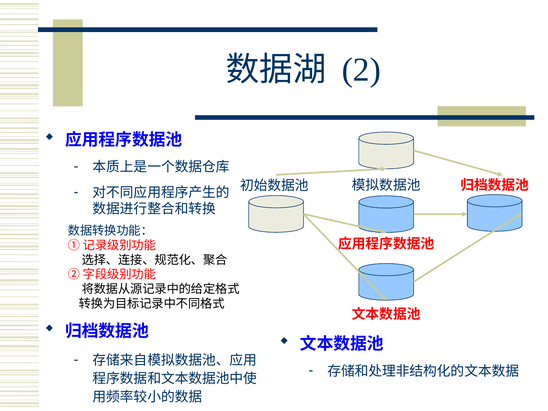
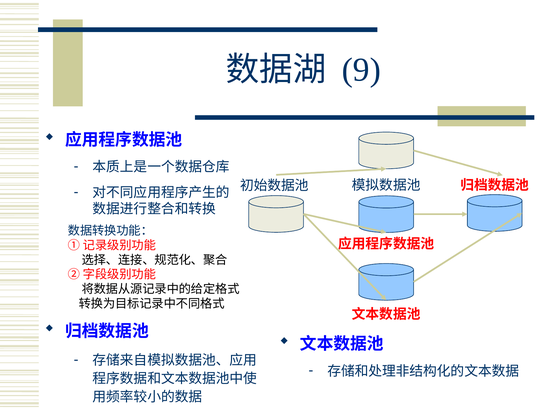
2: 2 -> 9 (361, 70)
